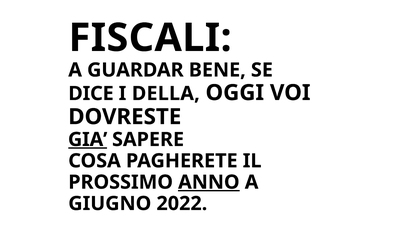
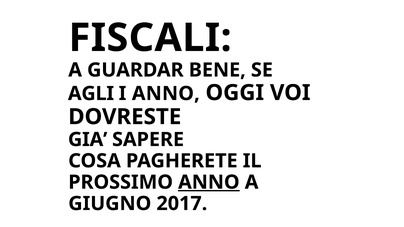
DICE: DICE -> AGLI (91, 94)
I DELLA: DELLA -> ANNO (166, 94)
GIA underline: present -> none (88, 140)
2022: 2022 -> 2017 (182, 204)
